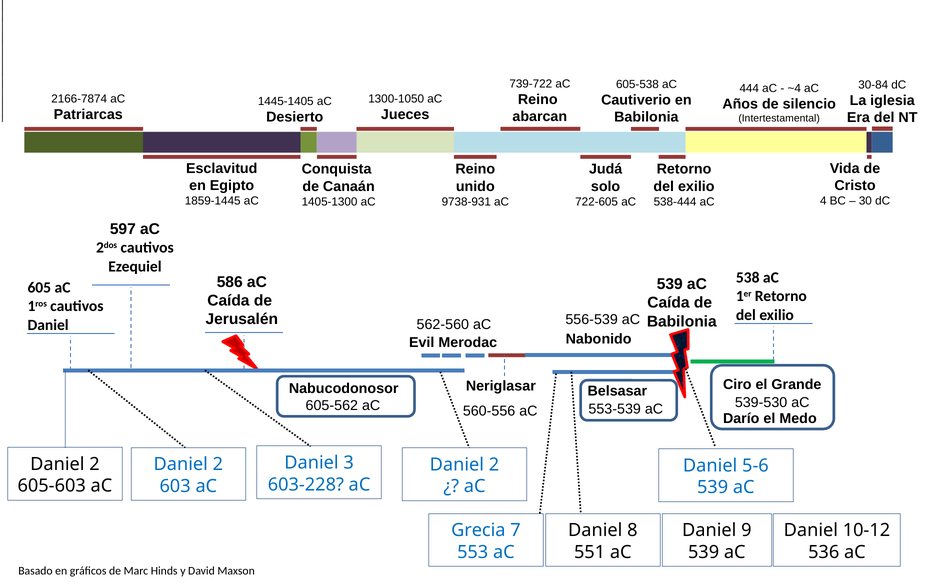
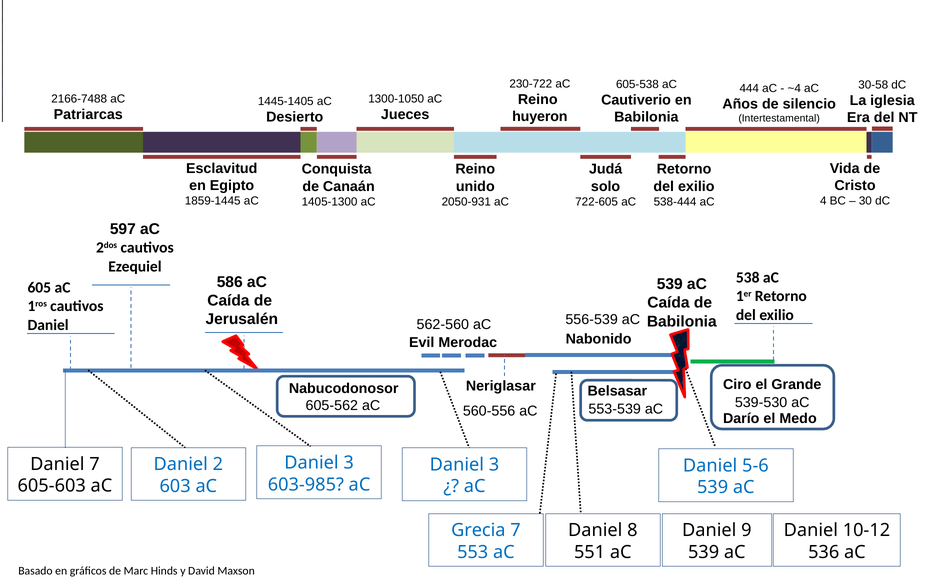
739-722: 739-722 -> 230-722 (531, 84)
30-84: 30-84 -> 30-58 (873, 85)
2166-7874: 2166-7874 -> 2166-7488 (79, 99)
abarcan: abarcan -> huyeron (540, 117)
9738-931: 9738-931 -> 2050-931 (466, 202)
2: 2 -> 7 (95, 464)
2: 2 -> 3 (494, 464)
603-228: 603-228 -> 603-985 (306, 484)
